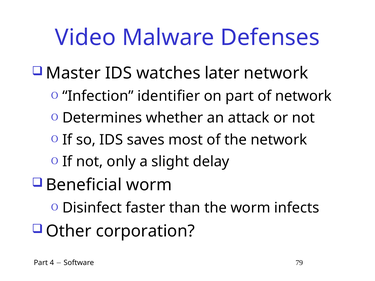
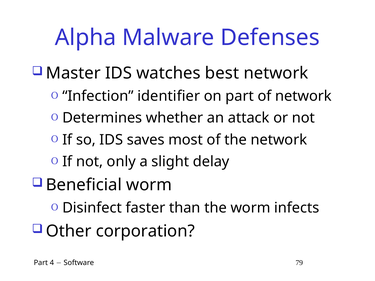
Video: Video -> Alpha (86, 38)
later: later -> best (222, 73)
